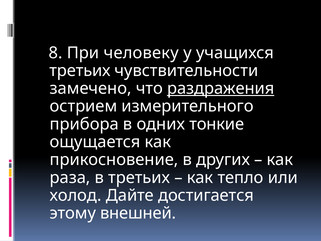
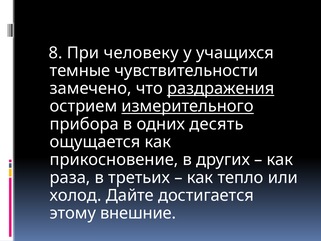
третьих: третьих -> темные (80, 71)
измерительного underline: none -> present (188, 106)
тонкие: тонкие -> десять (217, 124)
внешней: внешней -> внешние (138, 213)
